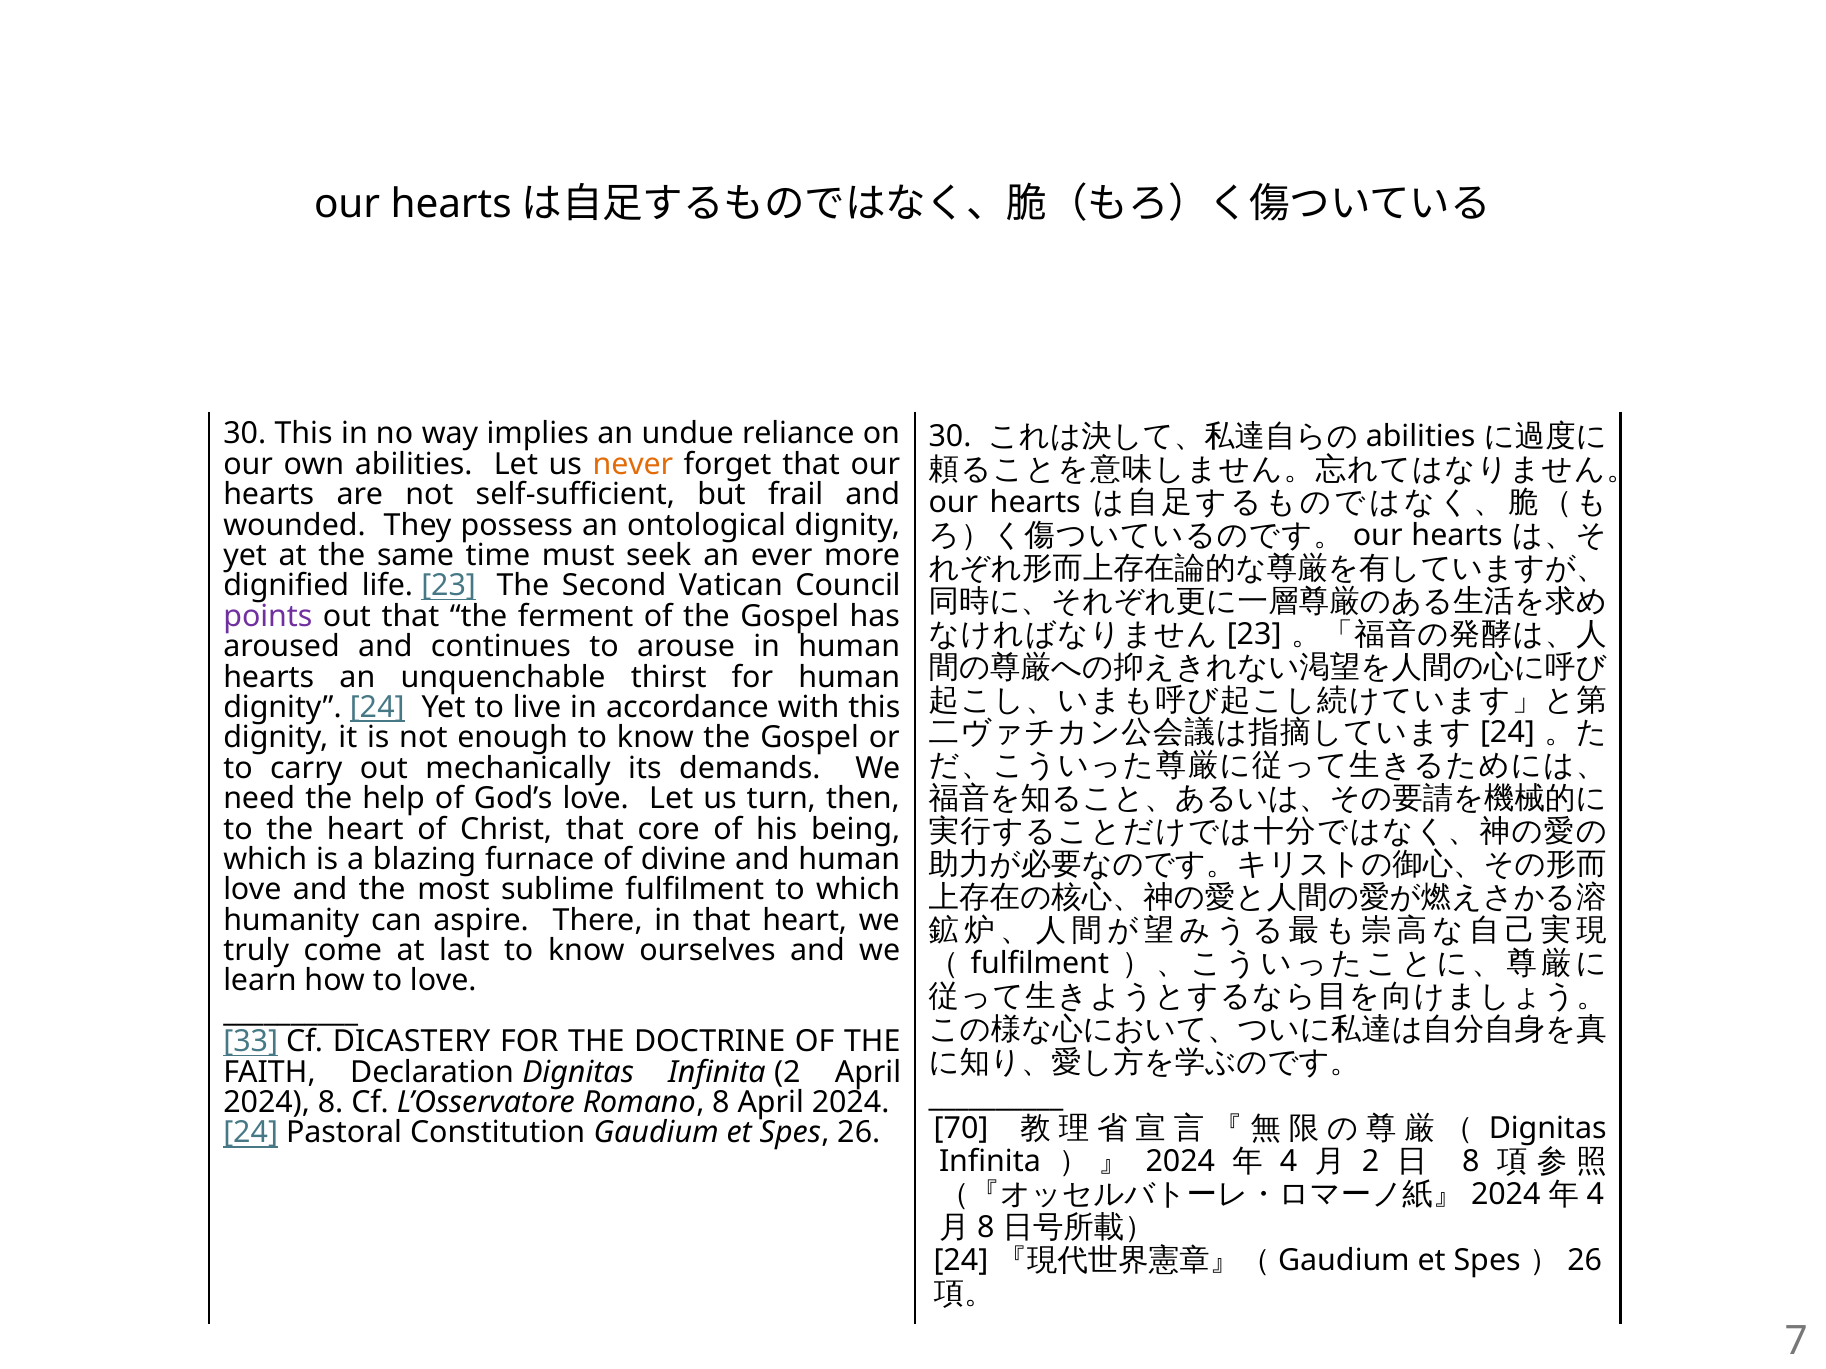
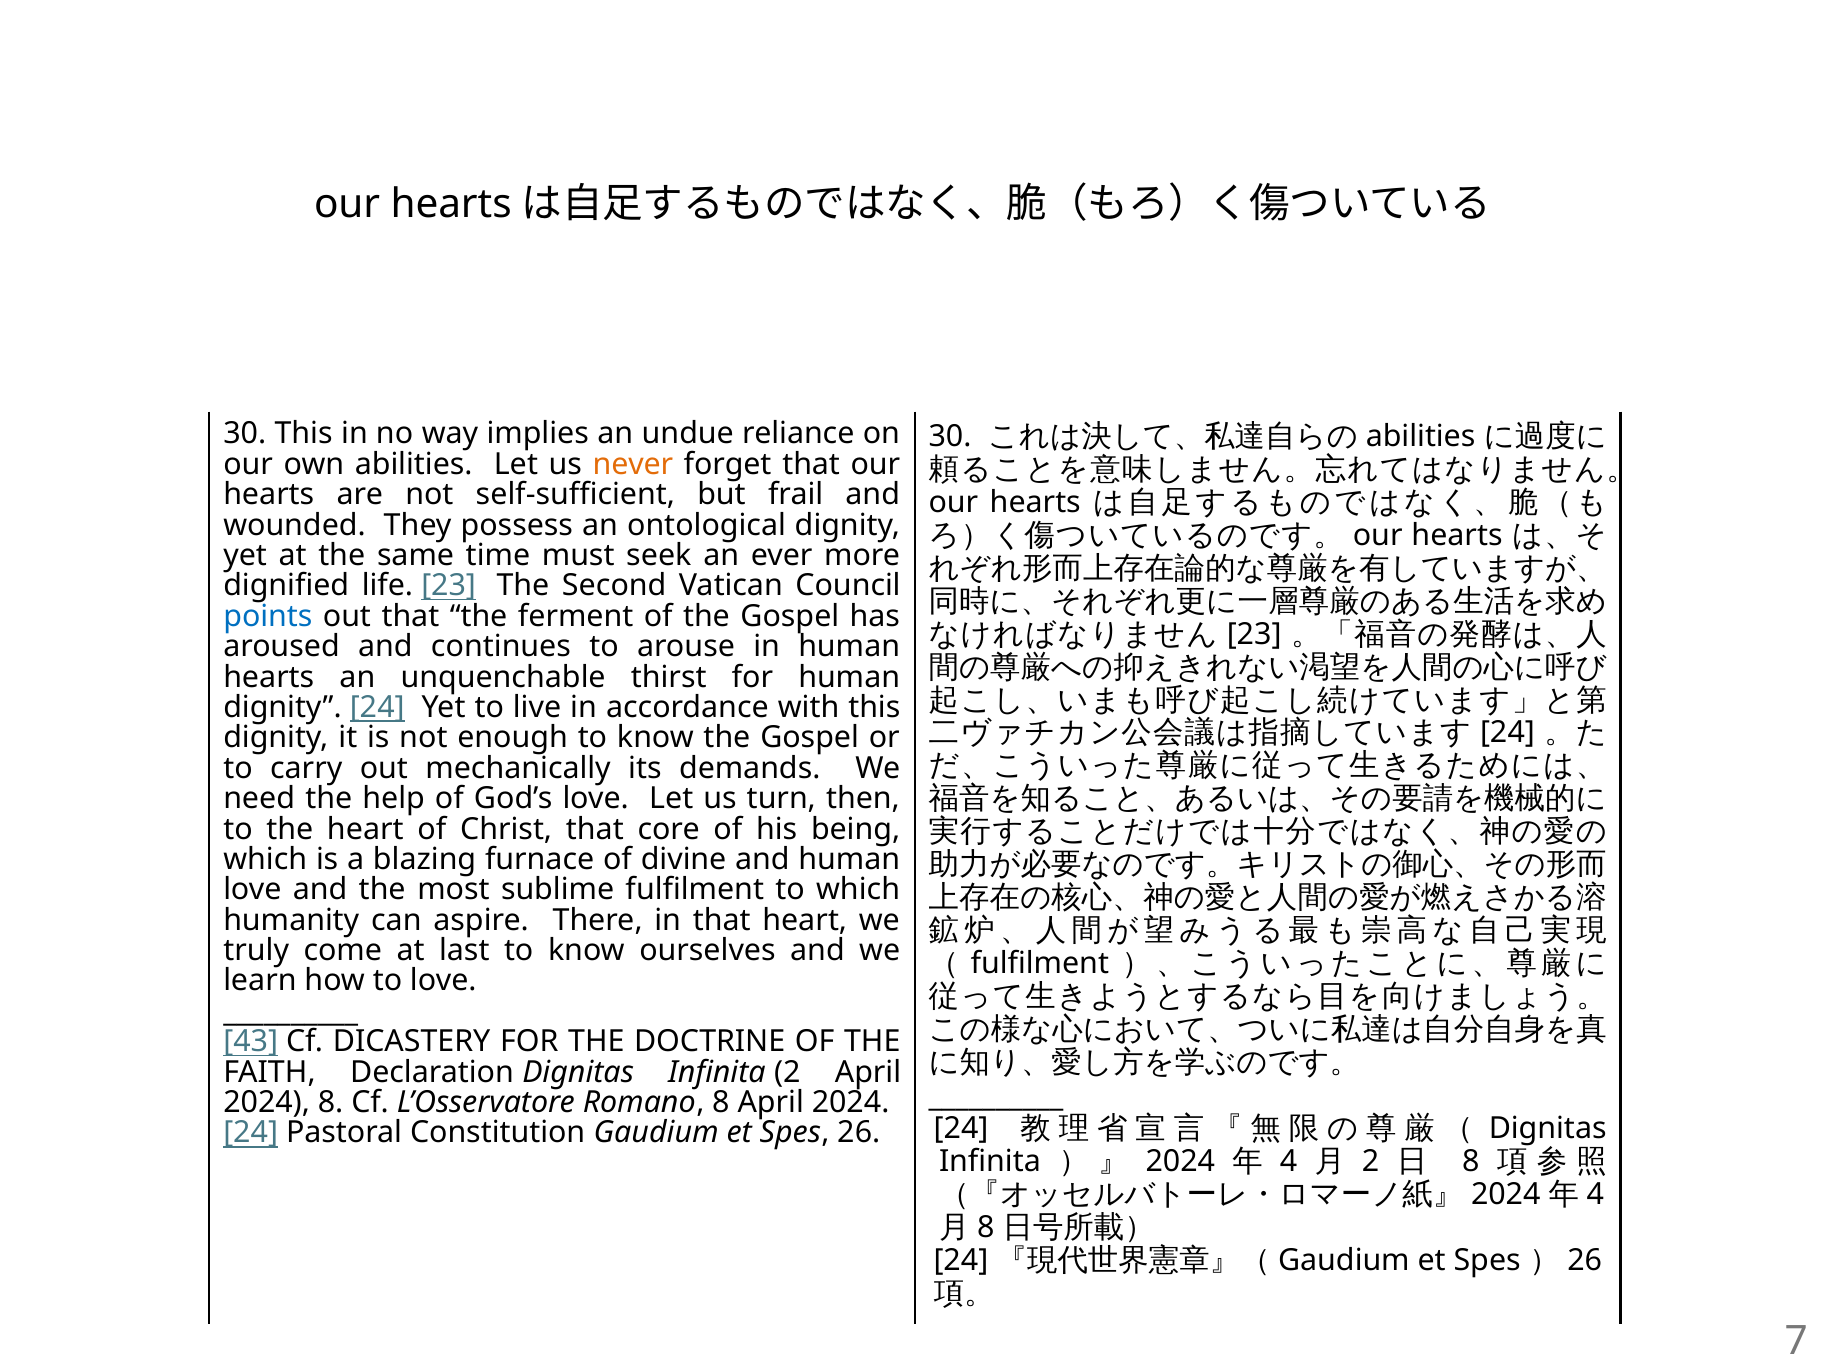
points colour: purple -> blue (268, 616)
33: 33 -> 43 (251, 1042)
70: 70 -> 24 (961, 1129)
